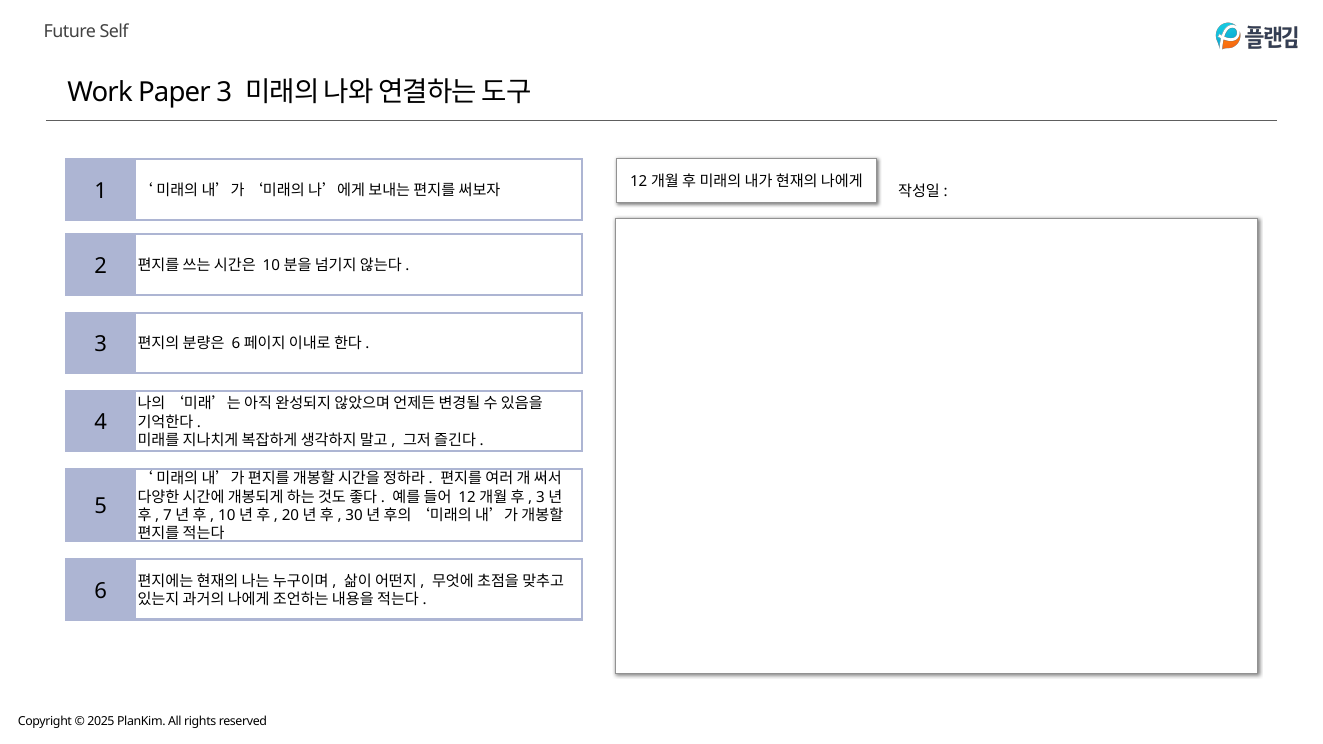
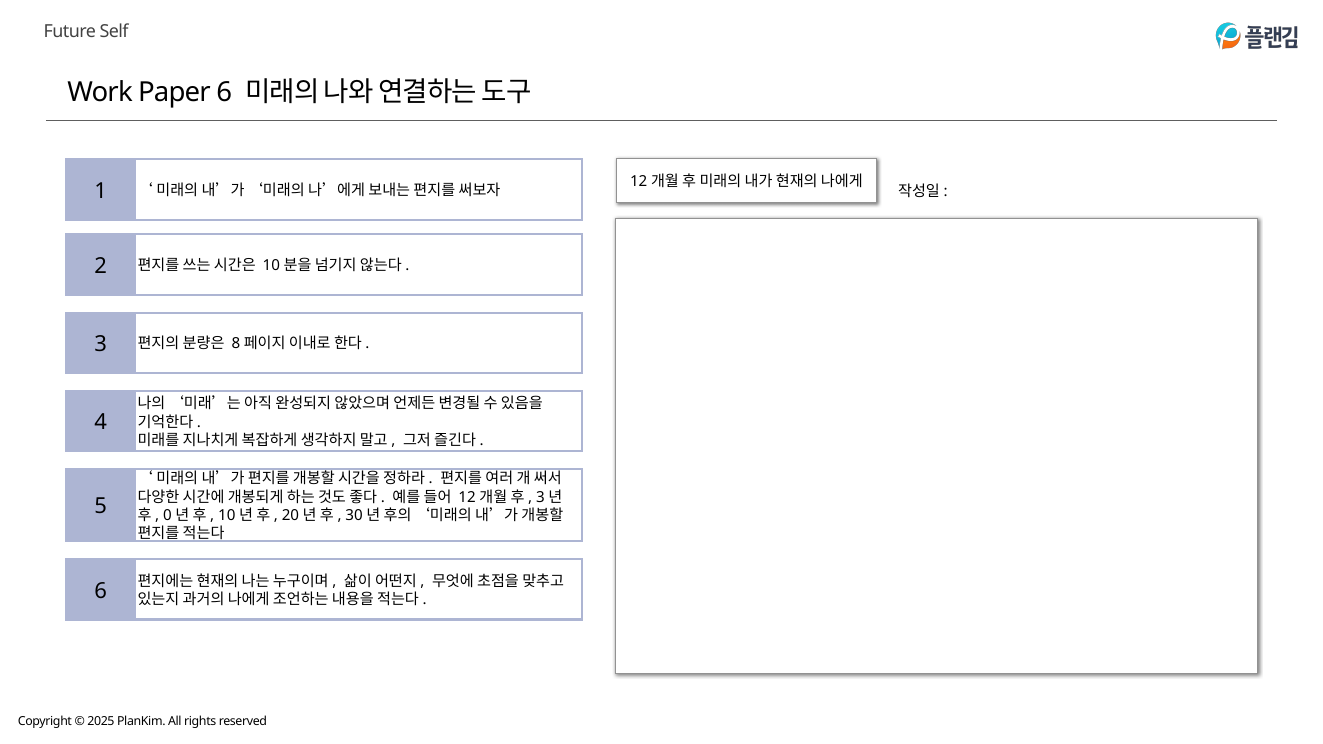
Paper 3: 3 -> 6 (224, 93)
6: 6 -> 8 (236, 344)
7: 7 -> 0 (167, 515)
